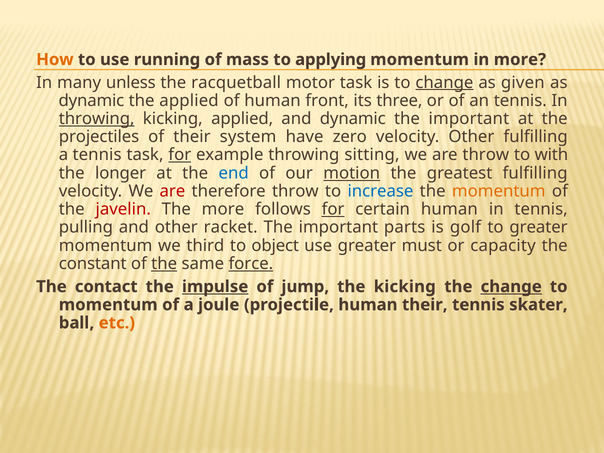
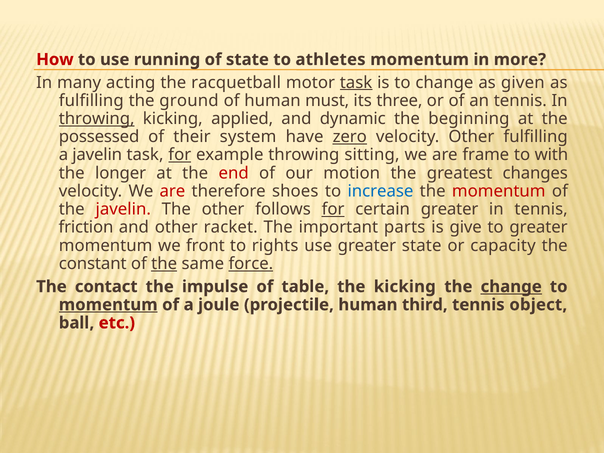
How colour: orange -> red (55, 60)
of mass: mass -> state (247, 60)
applying: applying -> athletes (331, 60)
unless: unless -> acting (131, 82)
task underline: none -> present (356, 82)
change underline: present -> none (444, 82)
dynamic: dynamic -> fulfilling (91, 101)
the applied: applied -> ground (189, 101)
front: front -> must (327, 101)
important: important -> beginning (469, 119)
projectiles: projectiles -> possessed (99, 137)
zero underline: none -> present (350, 137)
a tennis: tennis -> javelin (97, 155)
are throw: throw -> frame (486, 155)
end colour: blue -> red (234, 173)
motion underline: present -> none (352, 173)
greatest fulfilling: fulfilling -> changes (535, 173)
therefore throw: throw -> shoes (295, 191)
momentum colour: orange -> red (499, 191)
The more: more -> other (223, 209)
certain human: human -> greater (450, 209)
pulling: pulling -> friction (86, 227)
golf: golf -> give (466, 227)
third: third -> front (205, 246)
object: object -> rights (275, 246)
greater must: must -> state (422, 246)
impulse underline: present -> none (215, 287)
jump: jump -> table (305, 287)
momentum underline: none -> present (108, 305)
human their: their -> third (425, 305)
skater: skater -> object (538, 305)
etc colour: orange -> red (117, 323)
